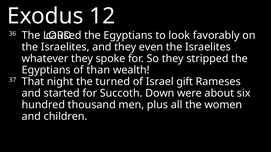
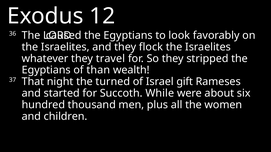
even: even -> flock (151, 47)
spoke: spoke -> travel (110, 59)
Down: Down -> While (160, 93)
